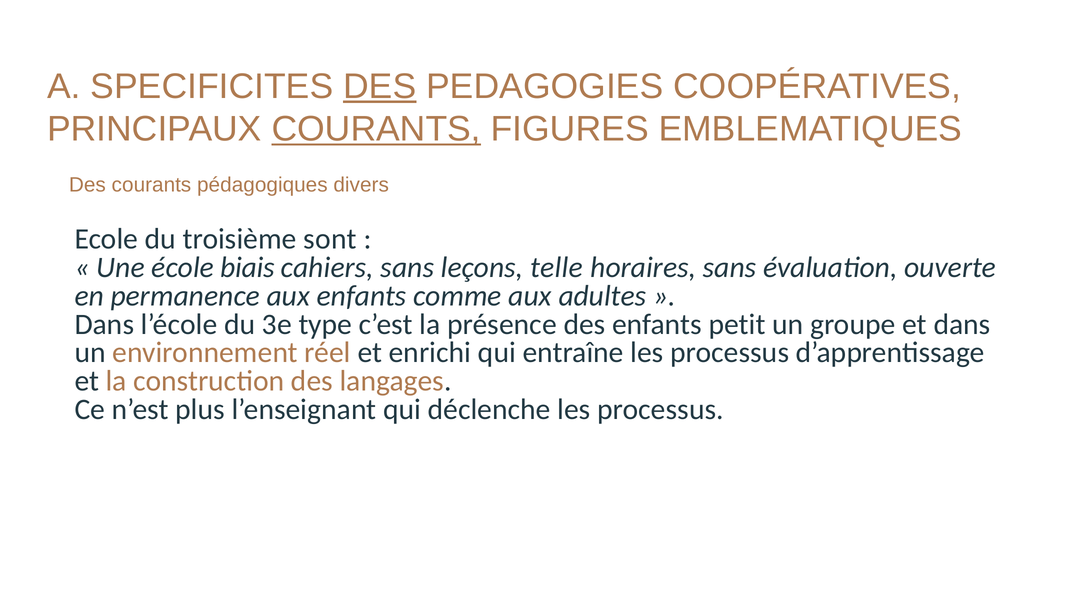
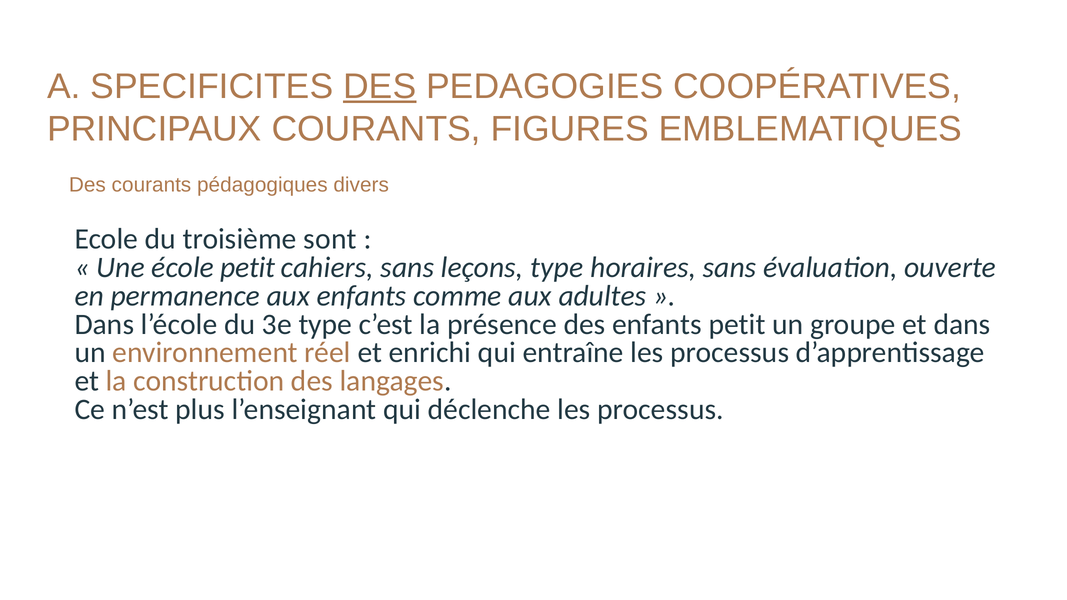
COURANTS underline: present -> none (376, 129)
école biais: biais -> petit (248, 267)
leçons telle: telle -> type (557, 267)
